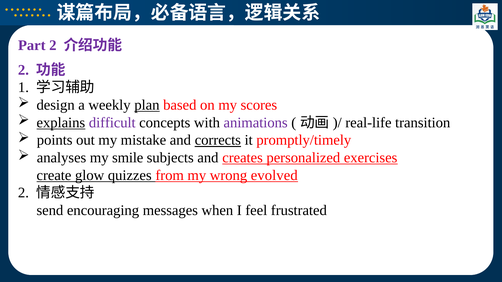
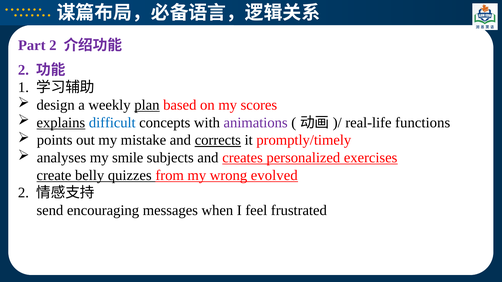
difficult colour: purple -> blue (112, 123)
transition: transition -> functions (423, 123)
glow: glow -> belly (90, 175)
